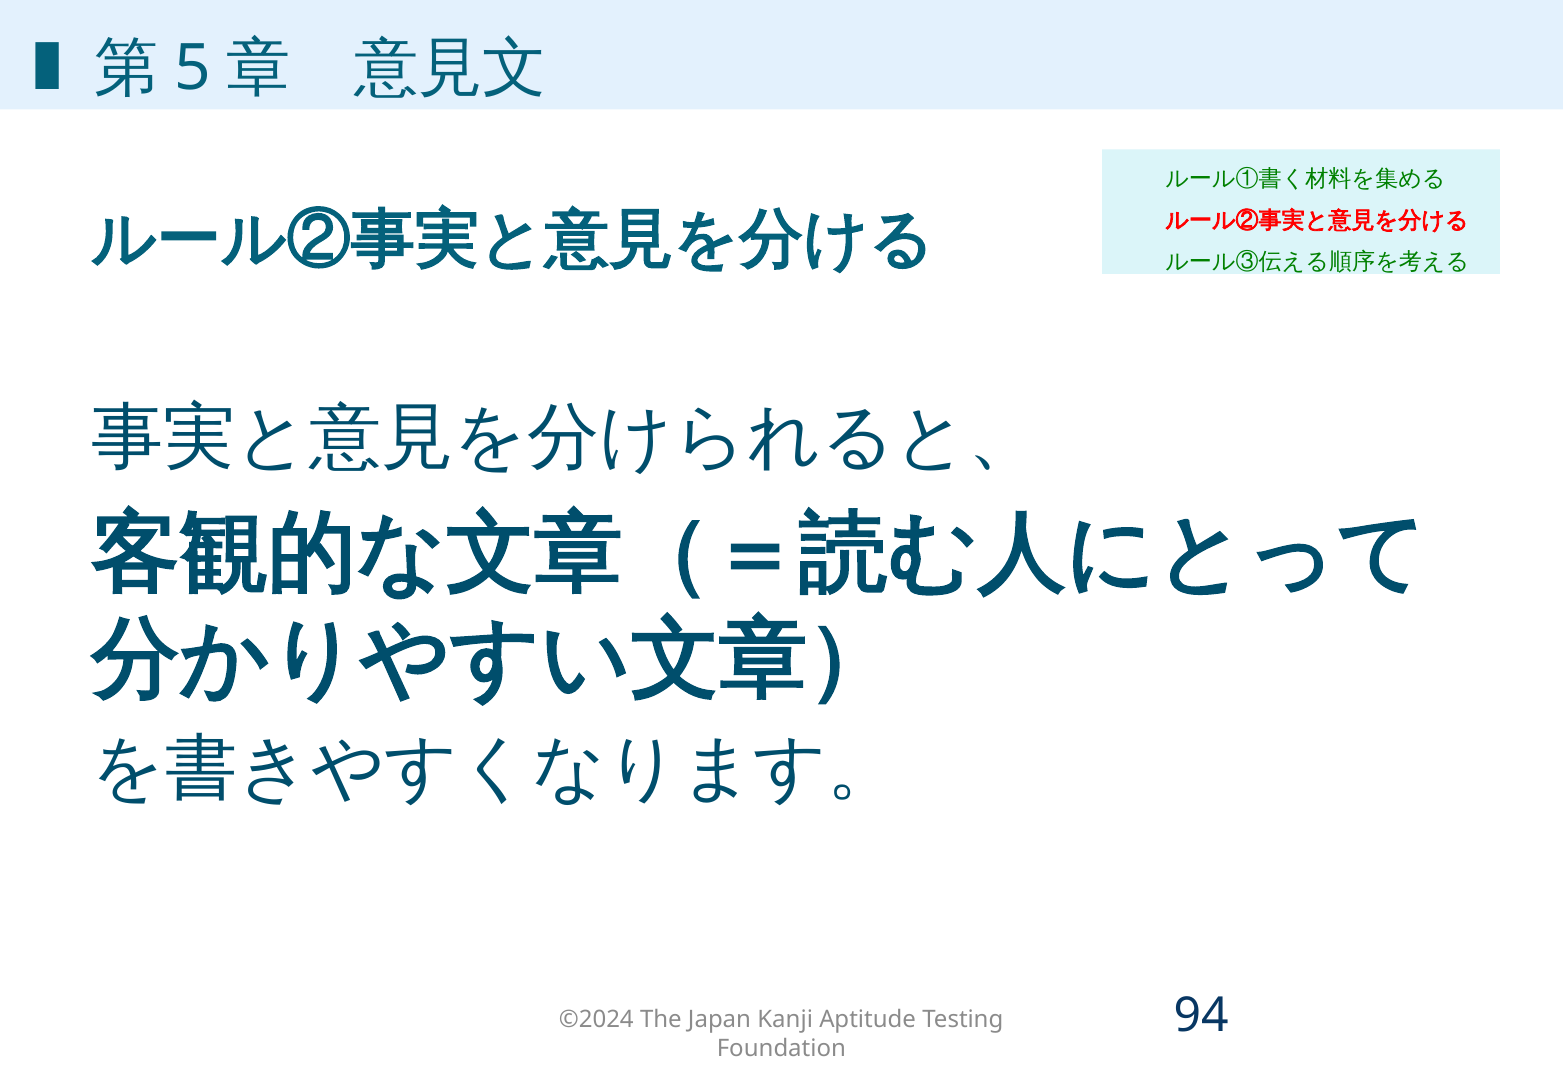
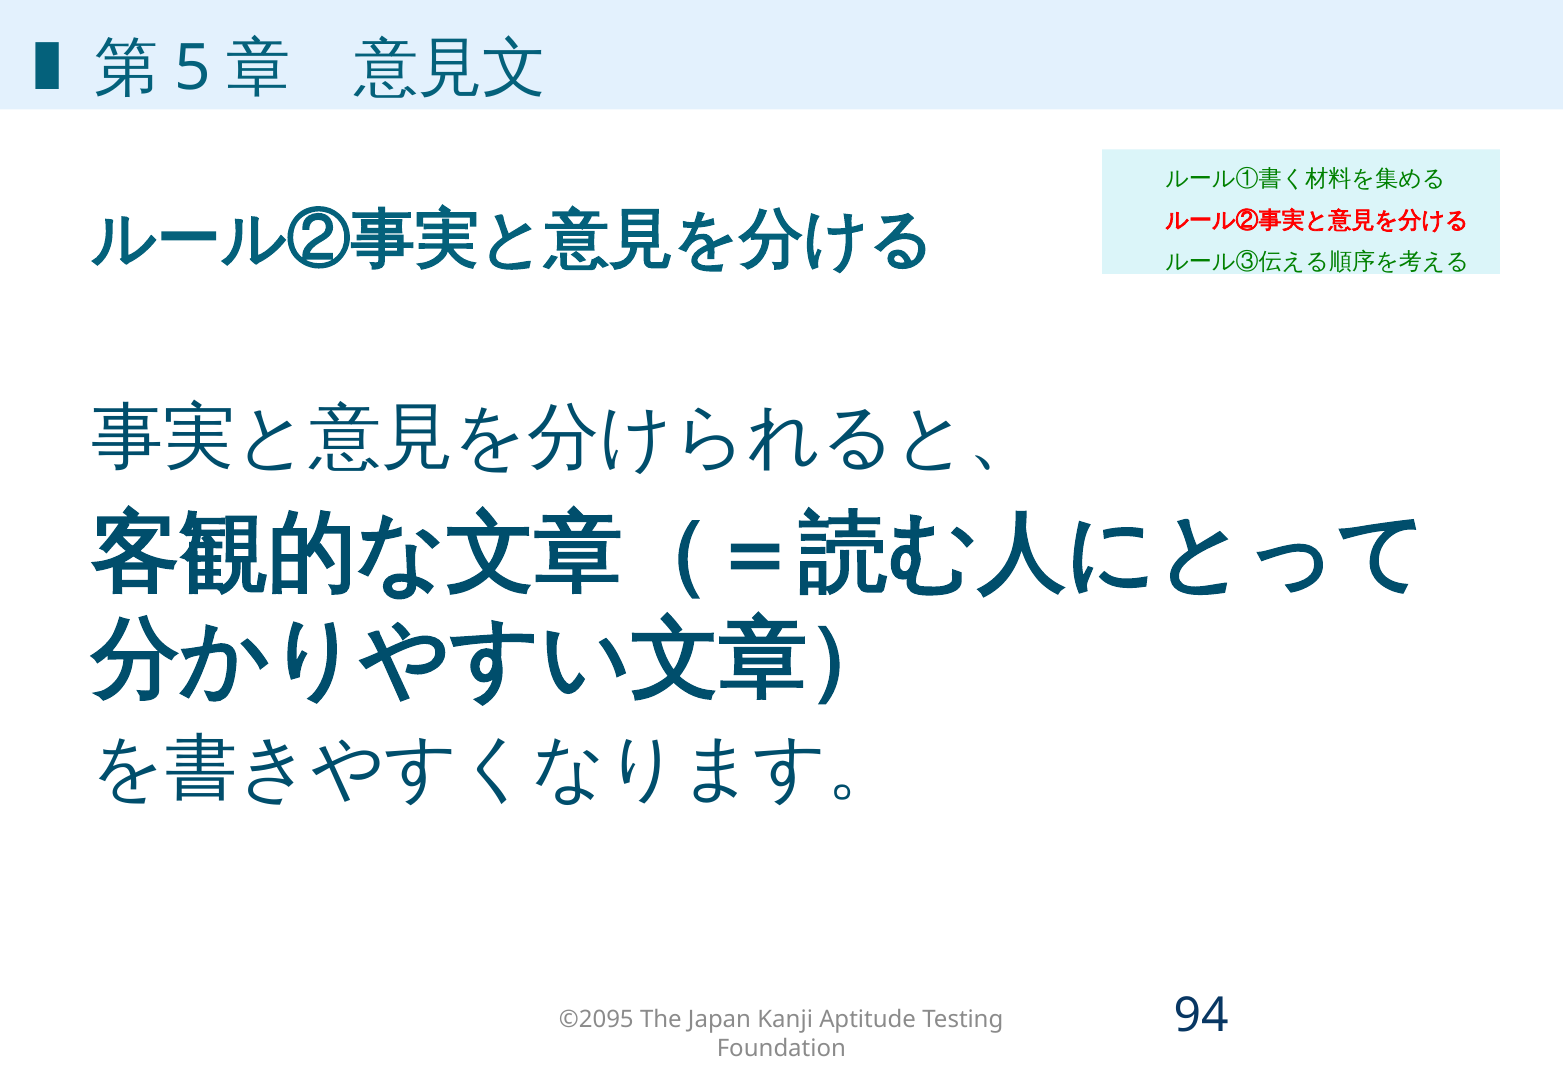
©2024: ©2024 -> ©2095 (596, 1019)
